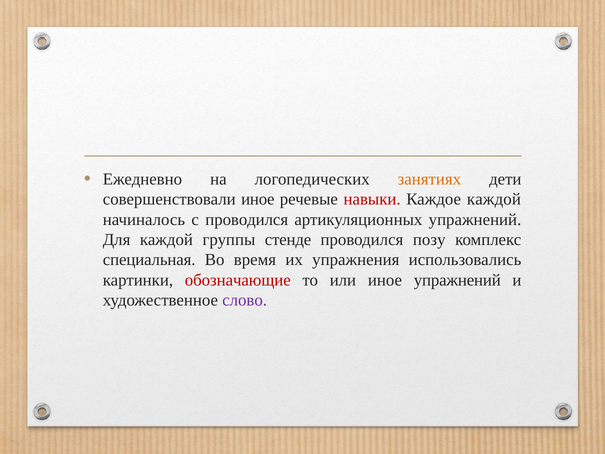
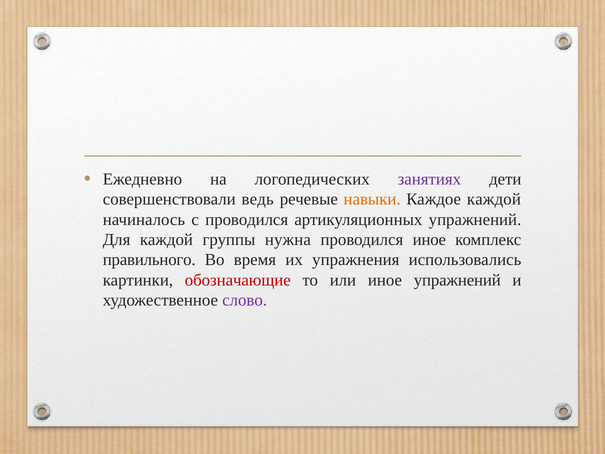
занятиях colour: orange -> purple (429, 179)
совершенствовали иное: иное -> ведь (258, 199)
навыки colour: red -> orange (372, 199)
стенде: стенде -> нужна (288, 240)
проводился позу: позу -> иное (429, 240)
специальная: специальная -> правильного (149, 260)
